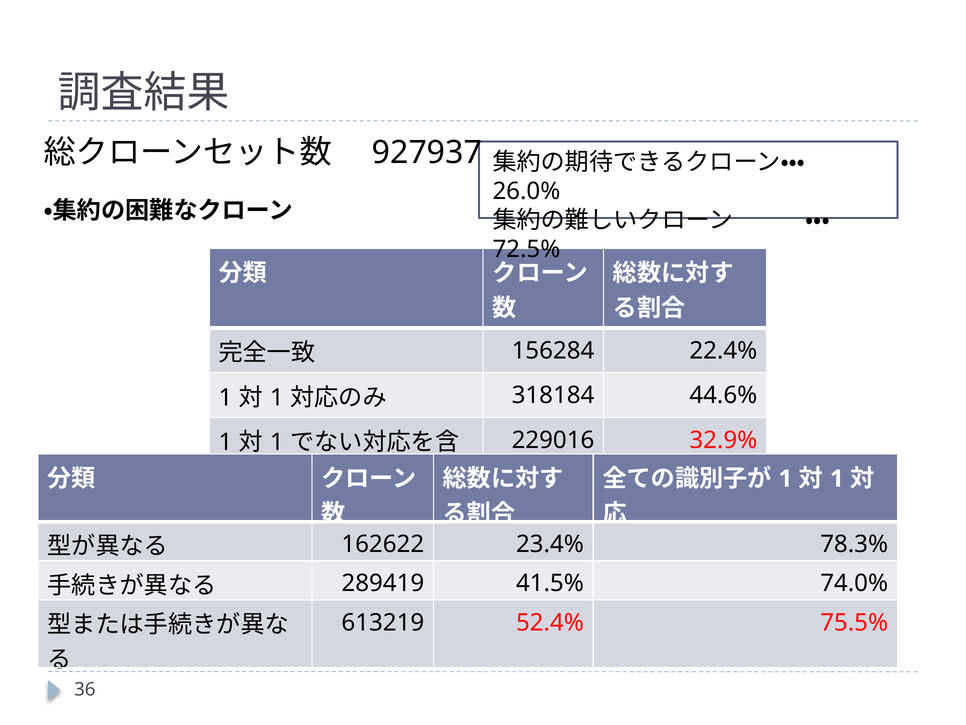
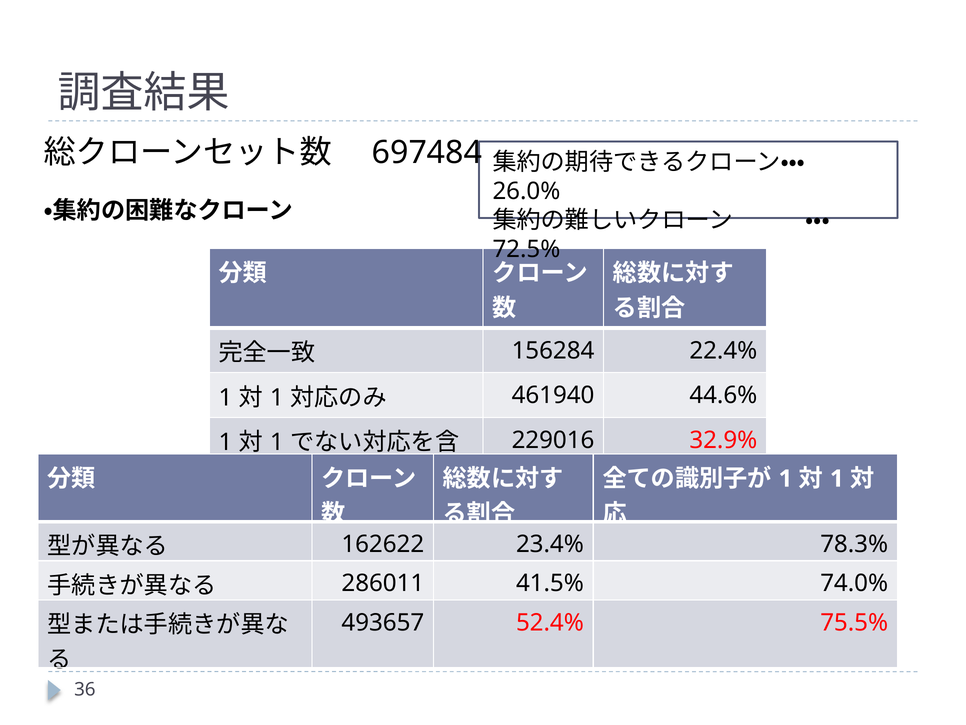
927937: 927937 -> 697484 (427, 153)
318184: 318184 -> 461940 (553, 395)
289419: 289419 -> 286011 (383, 583)
613219: 613219 -> 493657 (383, 622)
